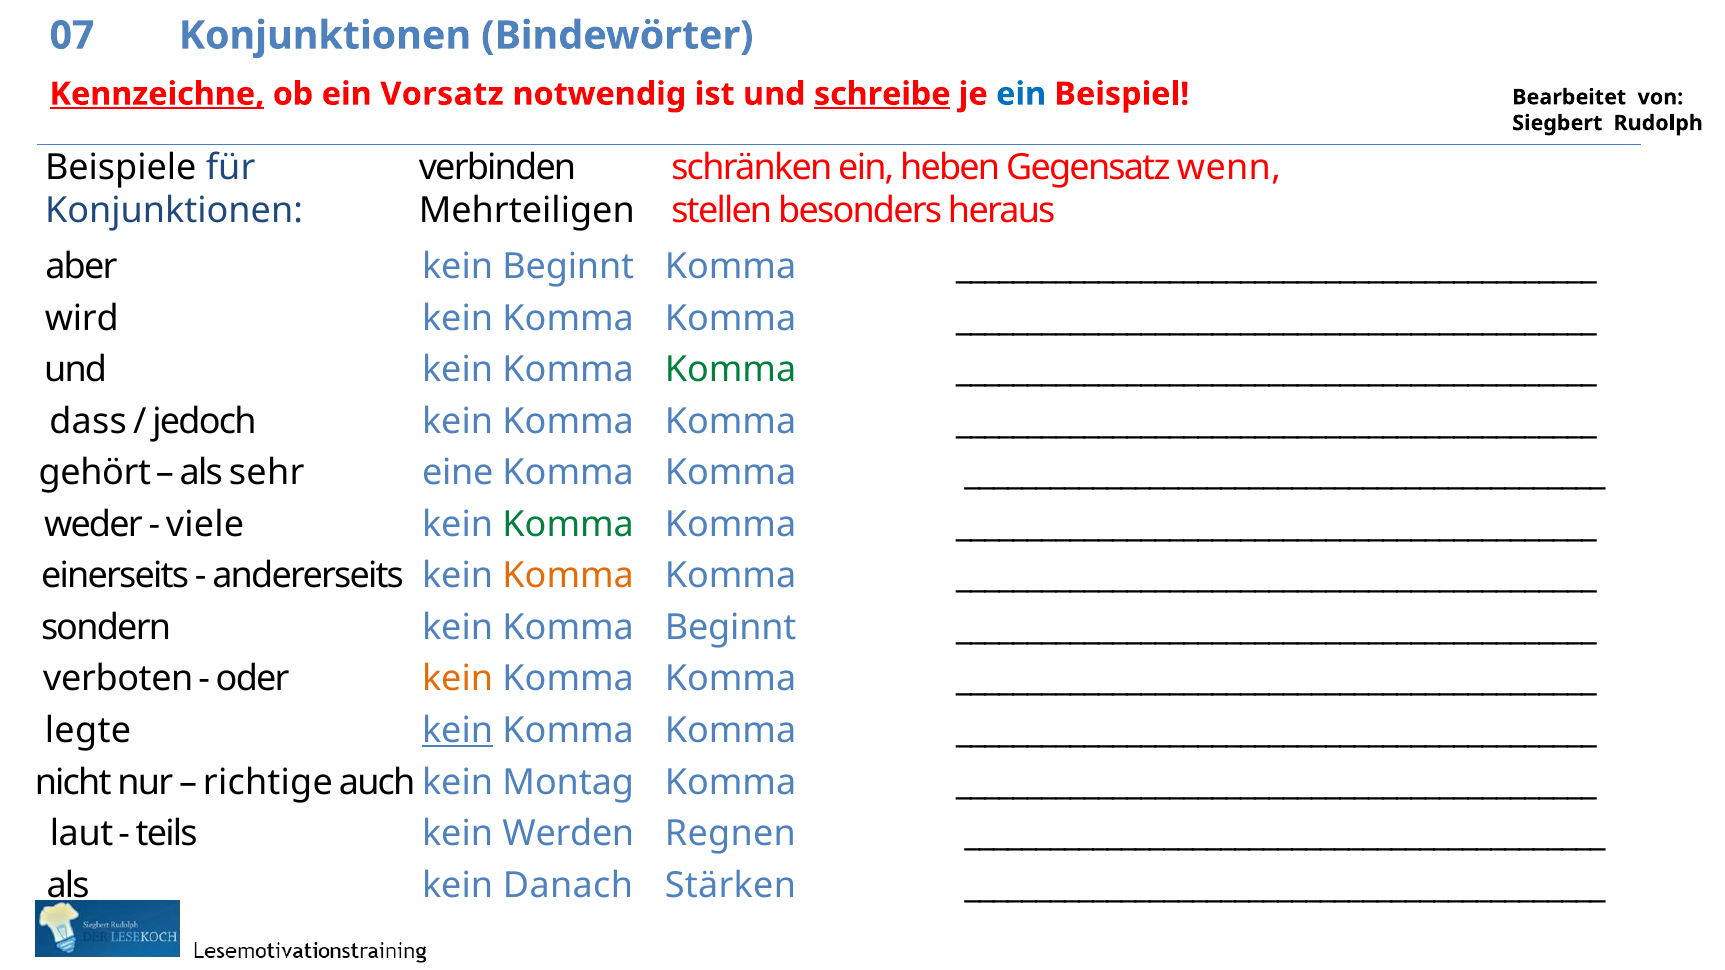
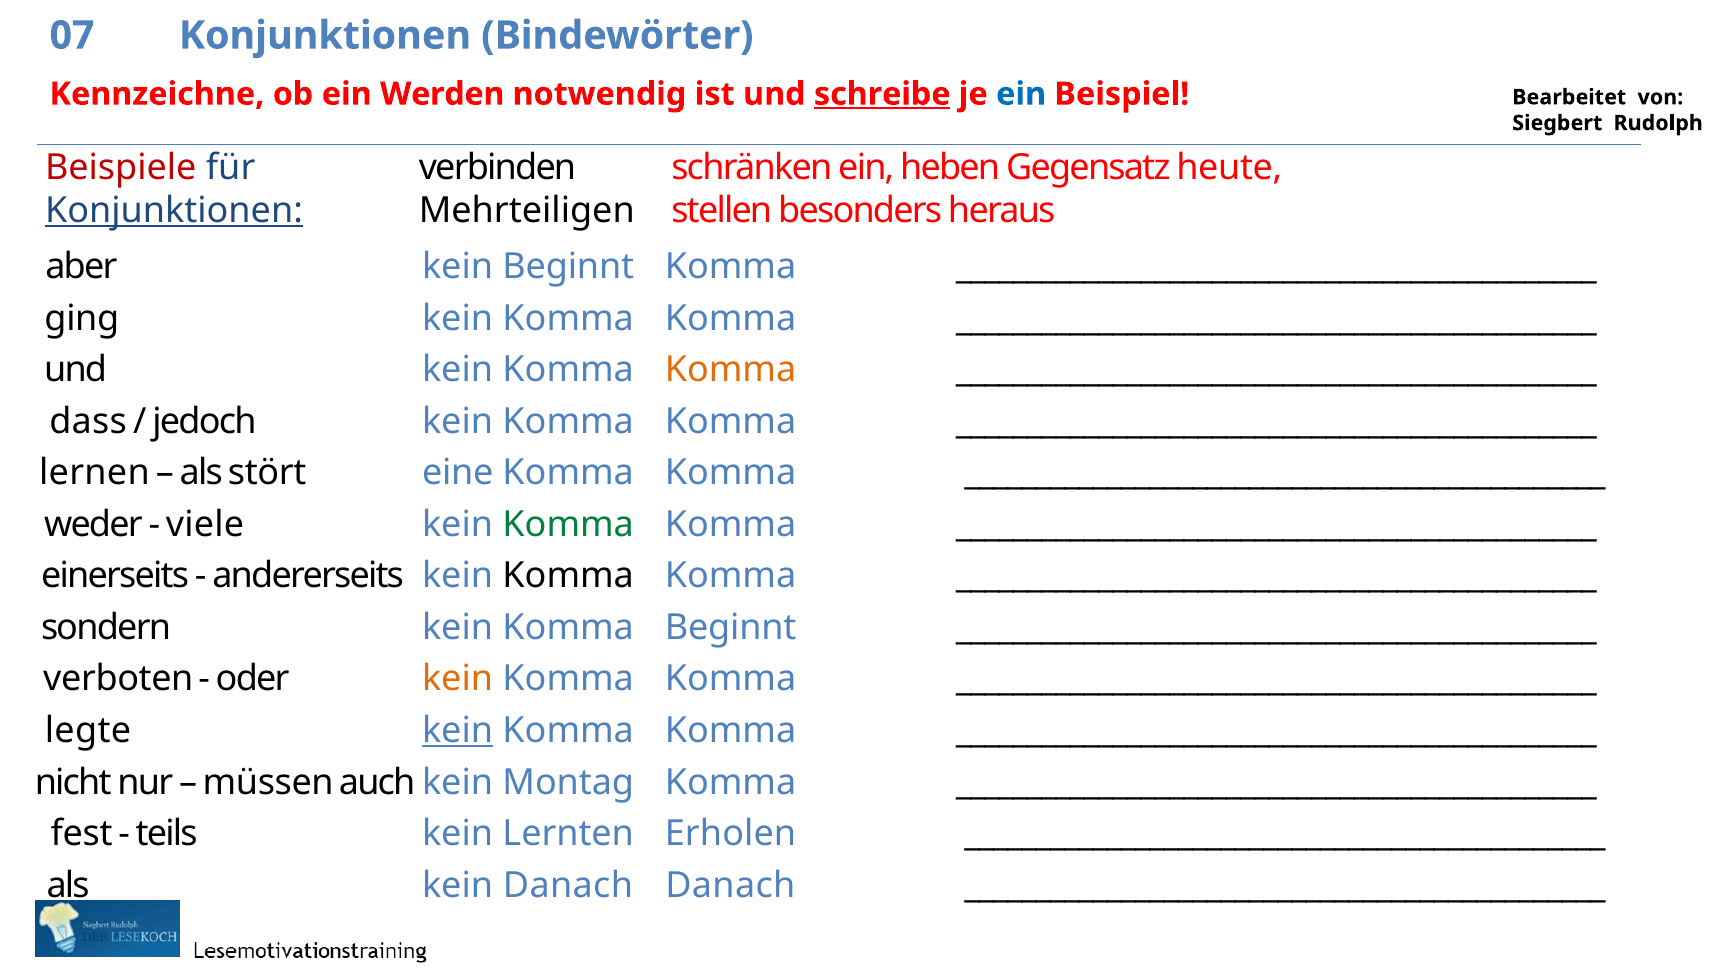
Kennzeichne underline: present -> none (157, 94)
Vorsatz: Vorsatz -> Werden (442, 94)
Beispiele colour: black -> red (121, 168)
wenn: wenn -> heute (1229, 168)
Konjunktionen underline: none -> present (174, 211)
wird: wird -> ging (82, 318)
Komma colour: green -> orange (731, 370)
gehört: gehört -> lernen (94, 473)
sehr: sehr -> stört (267, 473)
Komma colour: orange -> black (568, 576)
richtige: richtige -> müssen (268, 782)
laut: laut -> fest (82, 834)
Werden: Werden -> Lernten (568, 834)
Regnen: Regnen -> Erholen (731, 834)
Stärken: Stärken -> Danach (730, 886)
